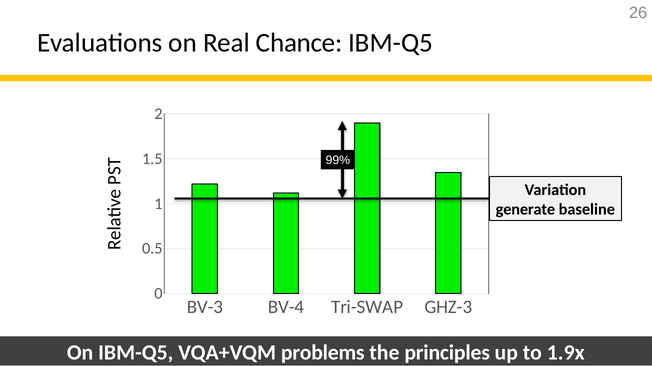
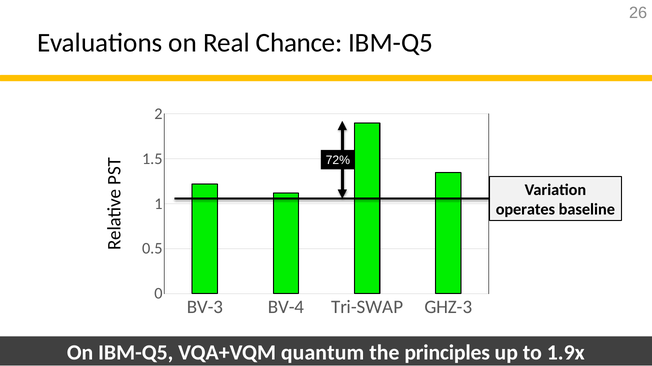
99%: 99% -> 72% (338, 161)
generate: generate -> operates (525, 210)
problems: problems -> quantum (323, 353)
